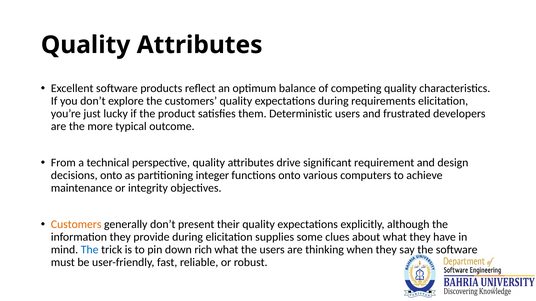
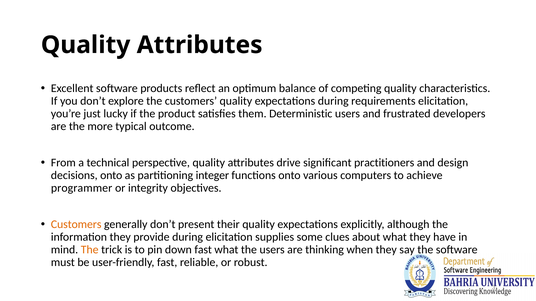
requirement: requirement -> practitioners (384, 163)
maintenance: maintenance -> programmer (82, 188)
The colour: blue -> orange (90, 250)
down rich: rich -> fast (203, 250)
